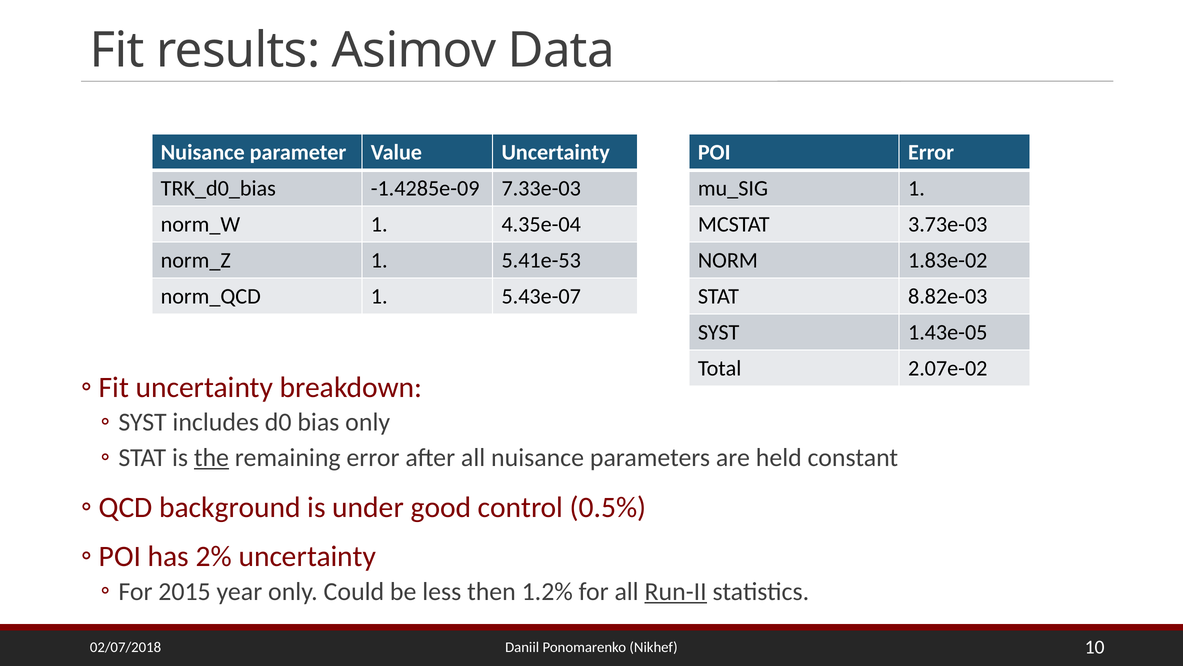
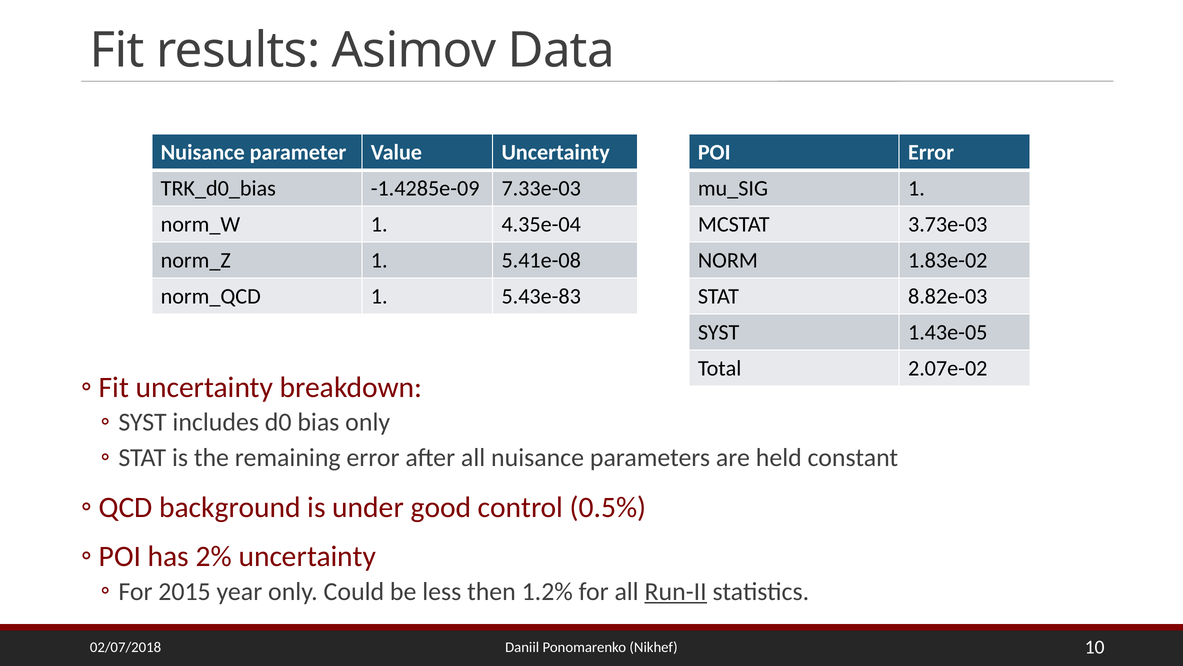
5.41e-53: 5.41e-53 -> 5.41e-08 (541, 260)
5.43e-07: 5.43e-07 -> 5.43e-83 (541, 296)
the underline: present -> none (211, 457)
